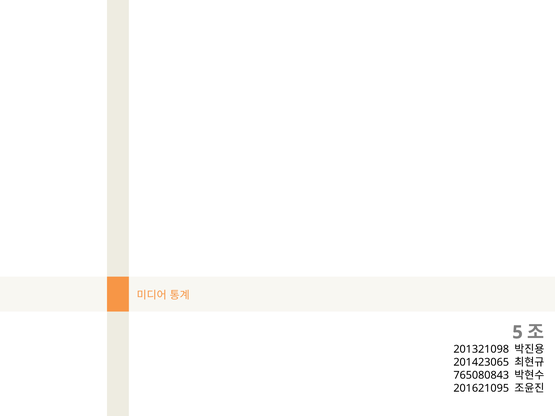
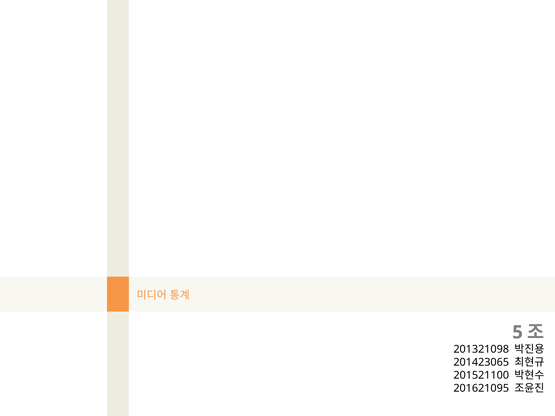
765080843: 765080843 -> 201521100 (481, 375)
